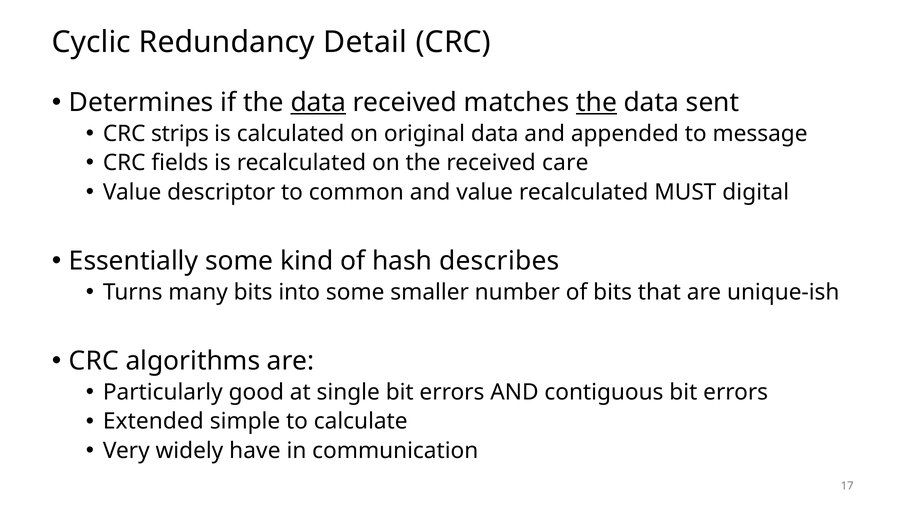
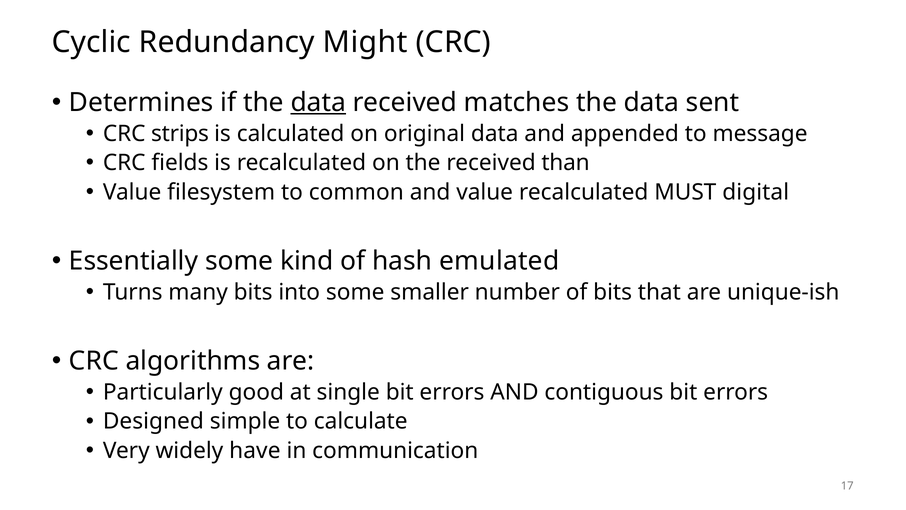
Detail: Detail -> Might (365, 42)
the underline: present -> none (597, 102)
care: care -> than (566, 163)
descriptor: descriptor -> filesystem (221, 192)
describes: describes -> emulated (499, 261)
Extended: Extended -> Designed (153, 421)
